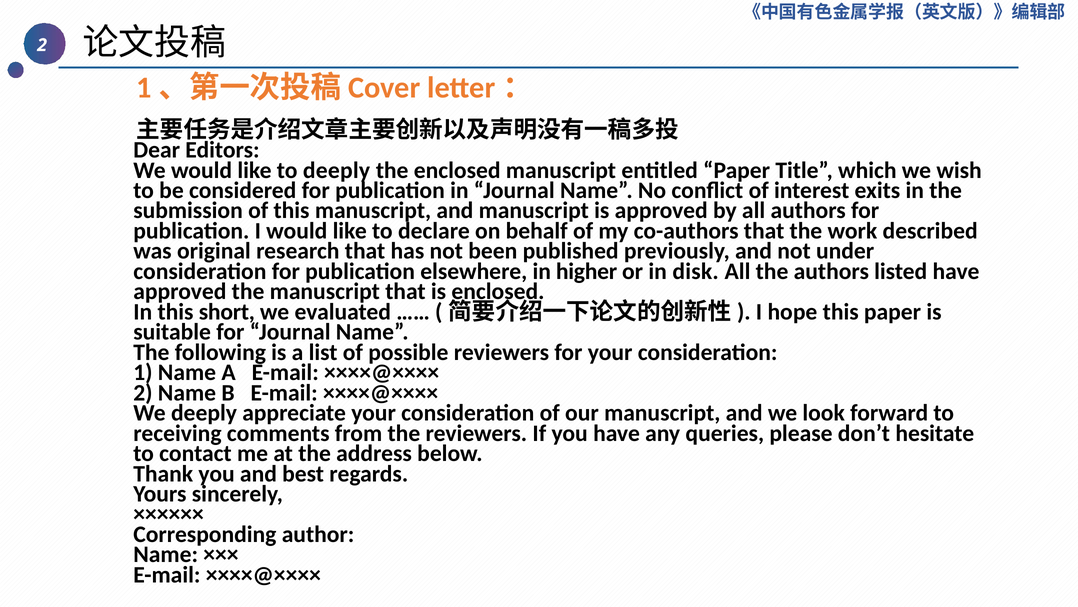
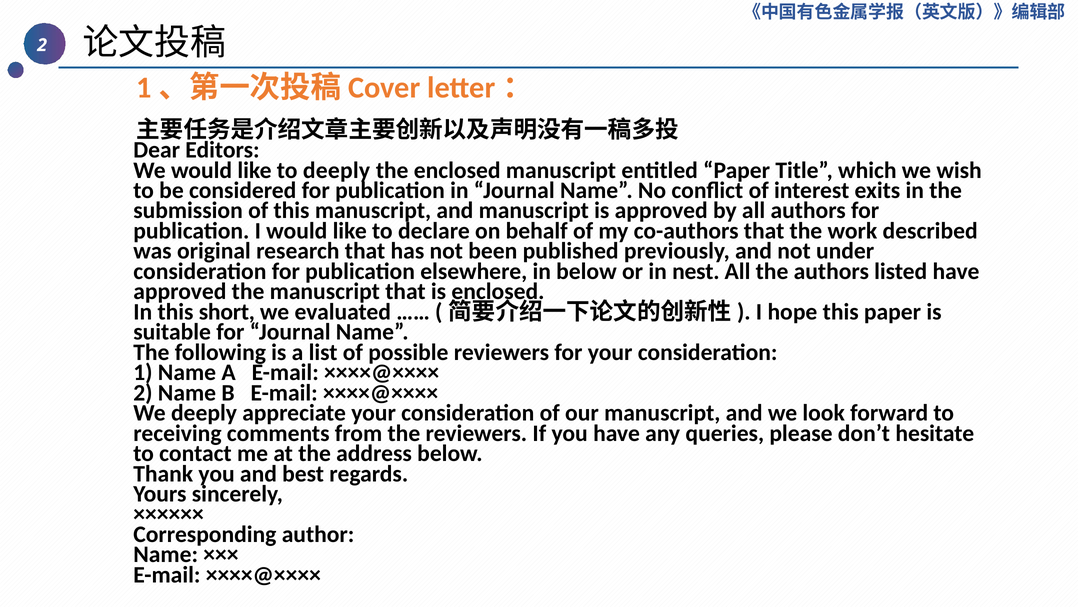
in higher: higher -> below (586, 271)
disk: disk -> nest (696, 271)
